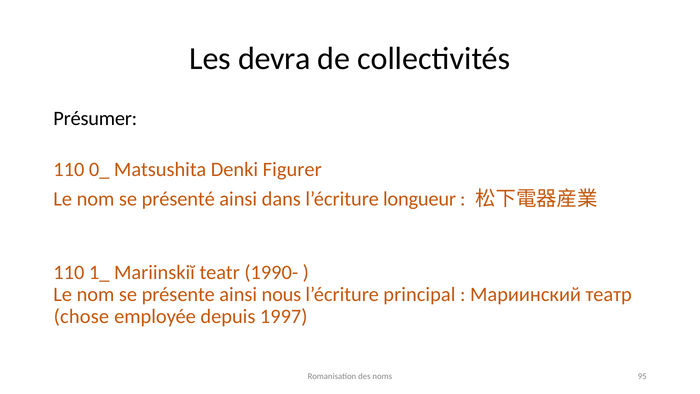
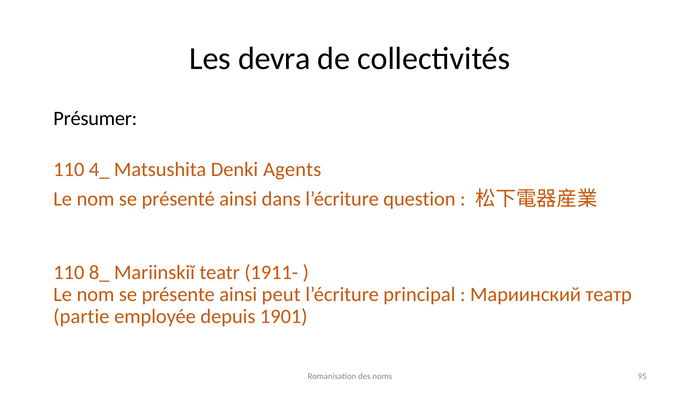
0_: 0_ -> 4_ (99, 170)
Figurer: Figurer -> Agents (292, 170)
longueur: longueur -> question (419, 199)
1_: 1_ -> 8_ (99, 272)
1990-: 1990- -> 1911- (271, 272)
nous: nous -> peut (281, 294)
chose: chose -> partie (81, 316)
1997: 1997 -> 1901 (284, 316)
